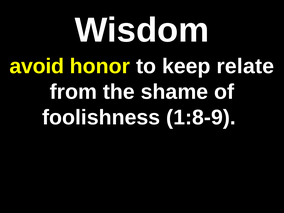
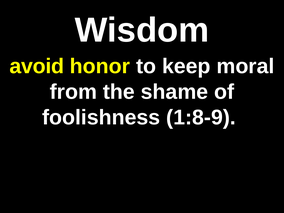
relate: relate -> moral (245, 66)
